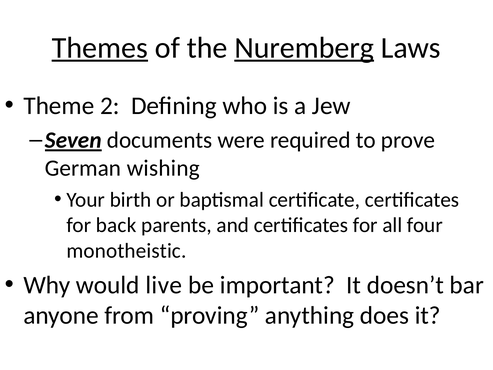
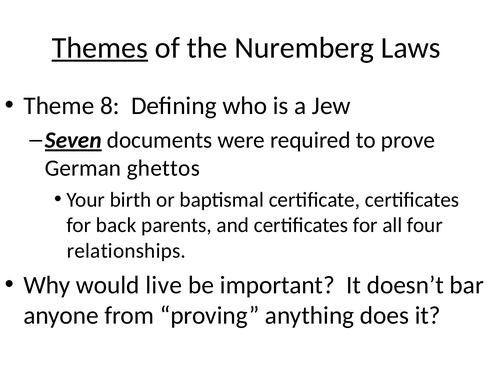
Nuremberg underline: present -> none (304, 48)
2: 2 -> 8 (110, 106)
wishing: wishing -> ghettos (163, 168)
monotheistic: monotheistic -> relationships (126, 251)
